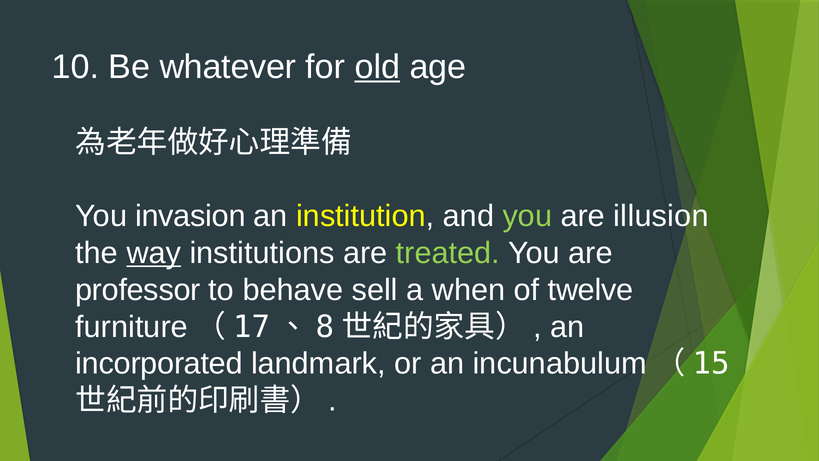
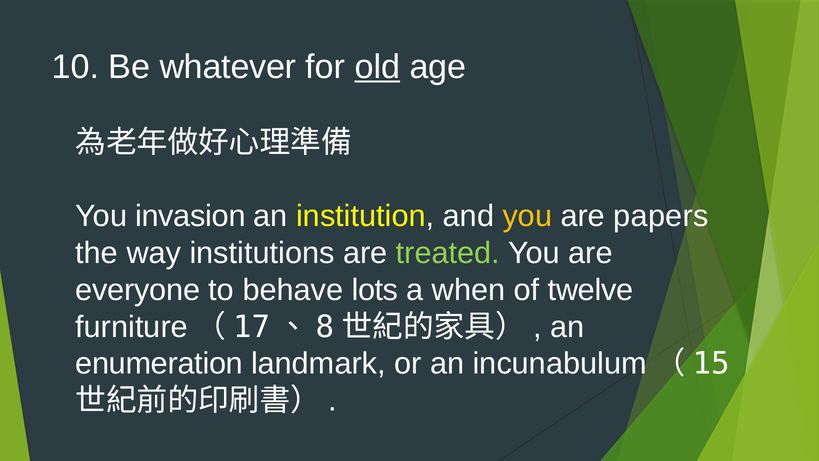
you colour: light green -> yellow (527, 216)
illusion: illusion -> papers (661, 216)
way underline: present -> none (154, 253)
professor: professor -> everyone (138, 290)
sell: sell -> lots (375, 290)
incorporated: incorporated -> enumeration (159, 363)
